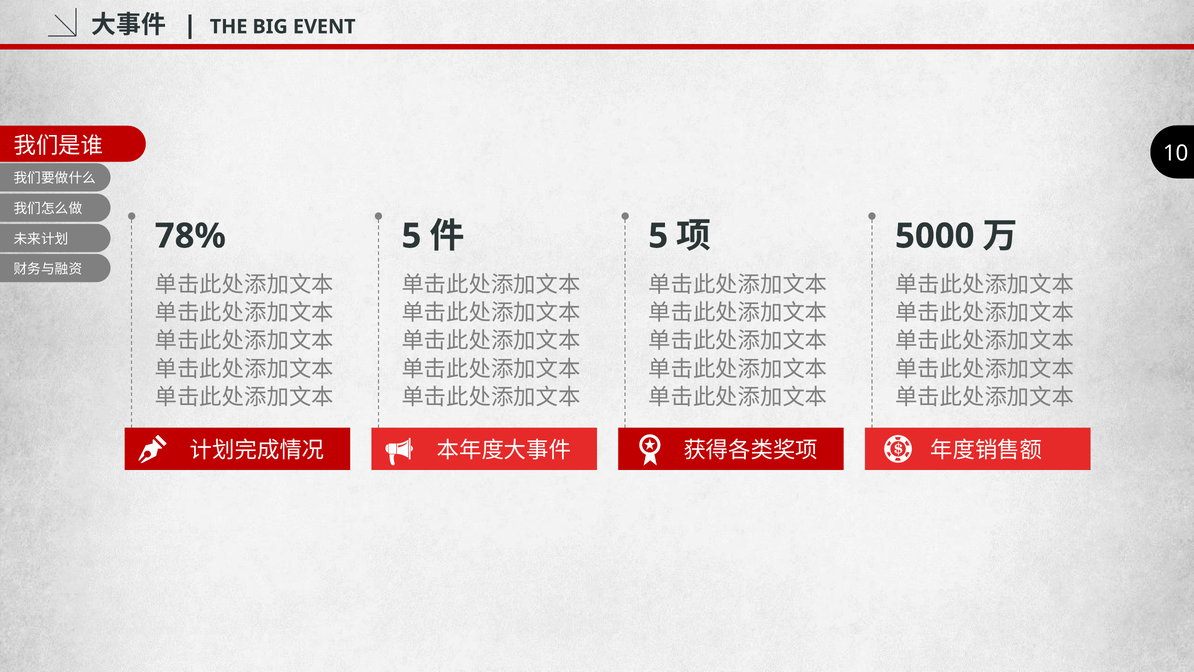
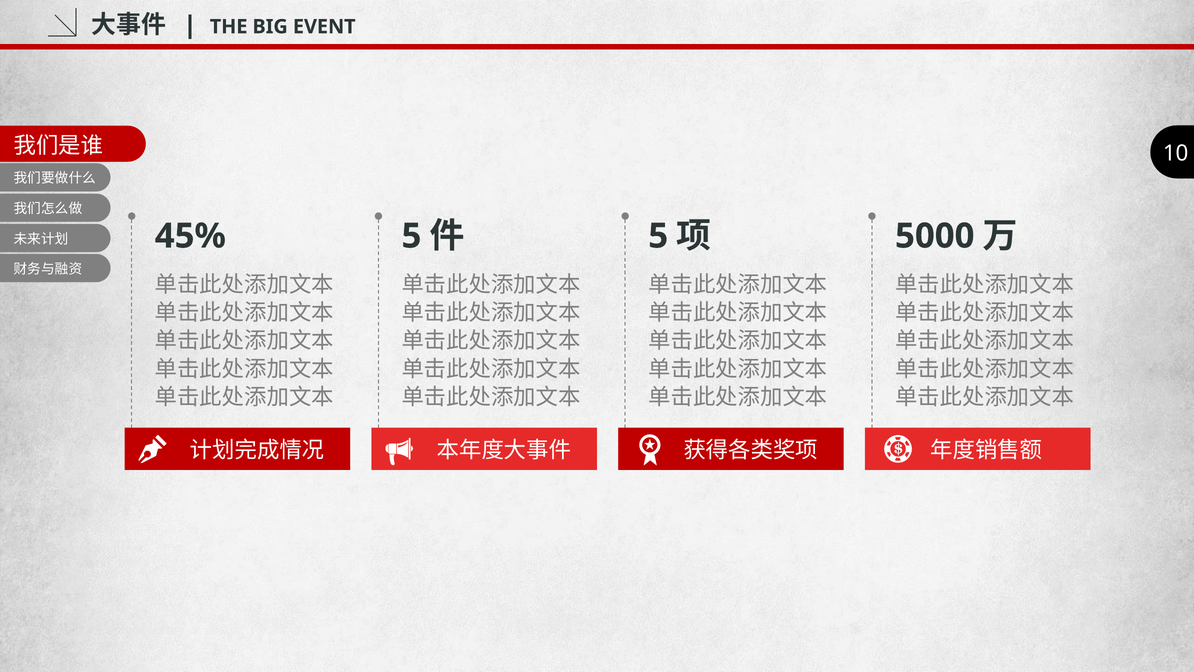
78%: 78% -> 45% (190, 236)
